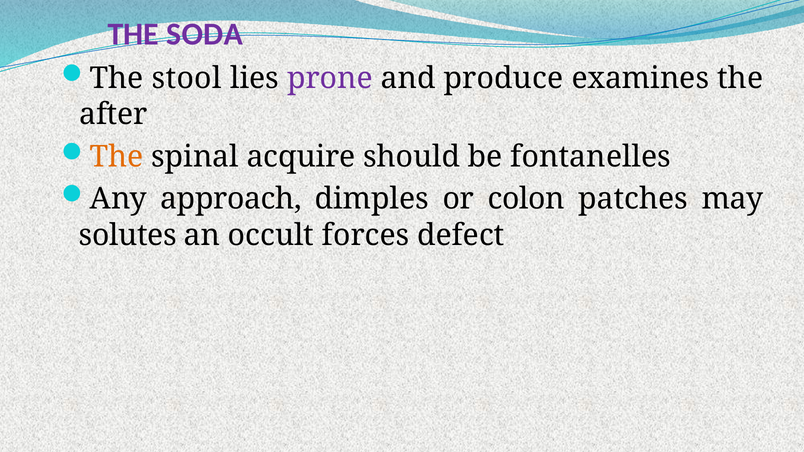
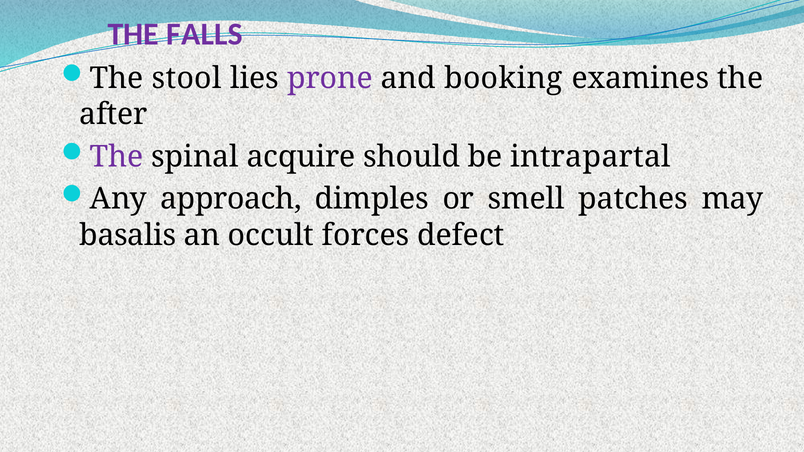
SODA: SODA -> FALLS (205, 34)
produce: produce -> booking (503, 78)
The colour: orange -> purple (117, 157)
fontanelles: fontanelles -> intrapartal (591, 157)
colon: colon -> smell (526, 199)
solutes: solutes -> basalis (128, 235)
